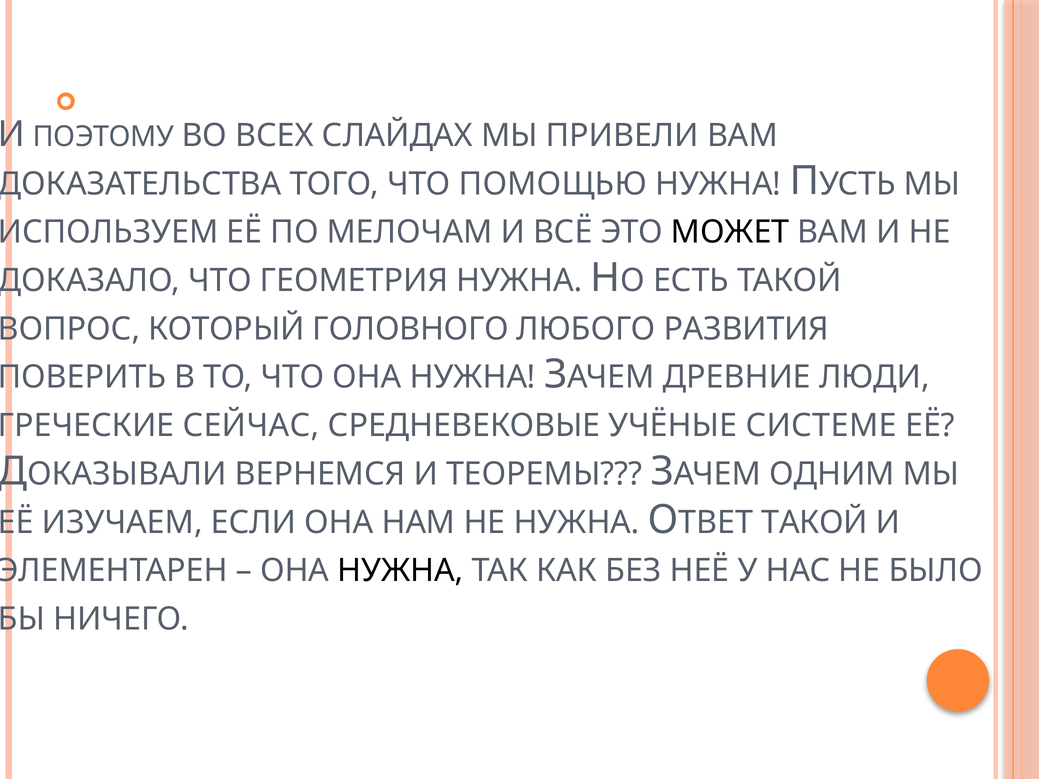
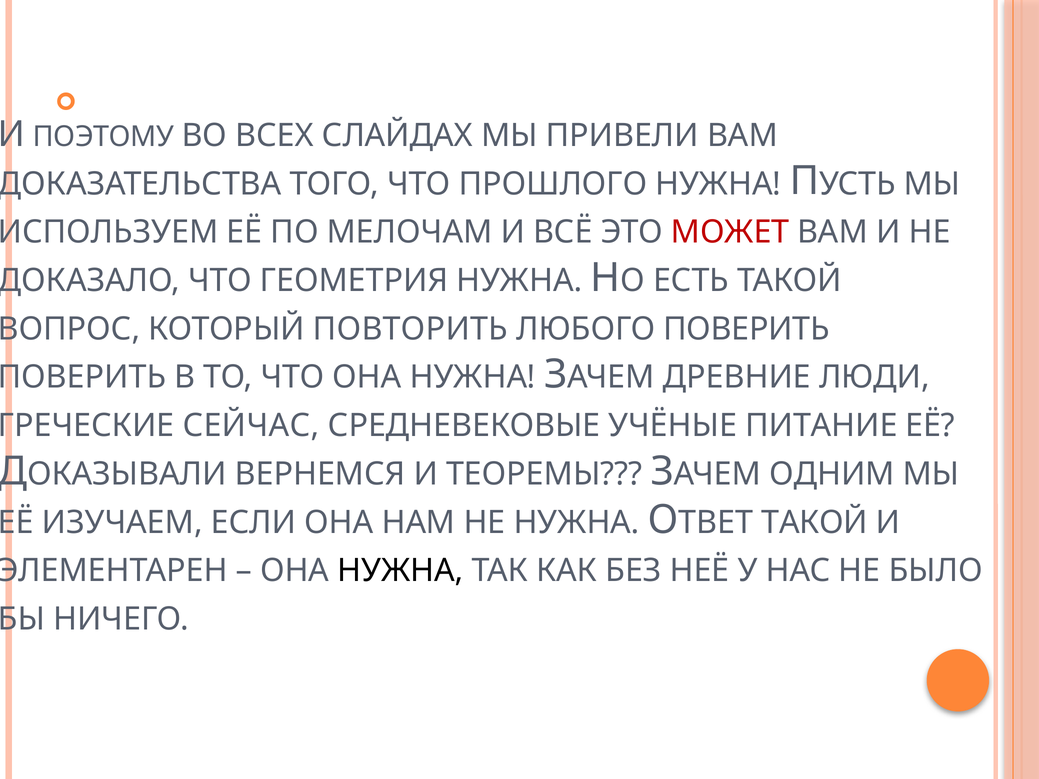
ПОМОЩЬЮ: ПОМОЩЬЮ -> ПРОШЛОГО (553, 184)
МОЖЕТ colour: black -> red (730, 232)
ГОЛОВНОГО: ГОЛОВНОГО -> ПОВТОРИТЬ (410, 329)
ЛЮБОГО РАЗВИТИЯ: РАЗВИТИЯ -> ПОВЕРИТЬ (746, 329)
СИСТЕМЕ: СИСТЕМЕ -> ПИТАНИЕ (821, 426)
